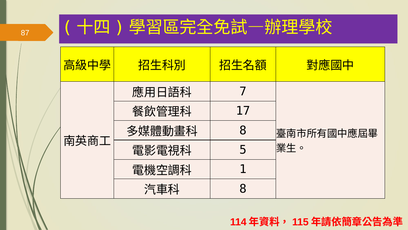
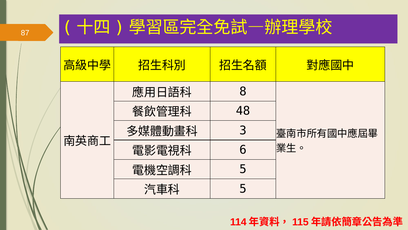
7: 7 -> 8 (243, 91)
17: 17 -> 48 (243, 111)
8: 8 -> 3 (243, 130)
5: 5 -> 6 (243, 150)
1: 1 -> 5 (243, 169)
8: 8 -> 5 (243, 188)
